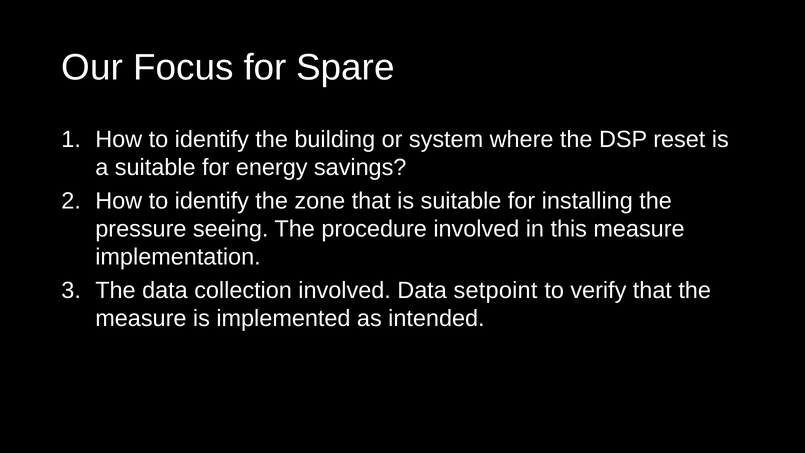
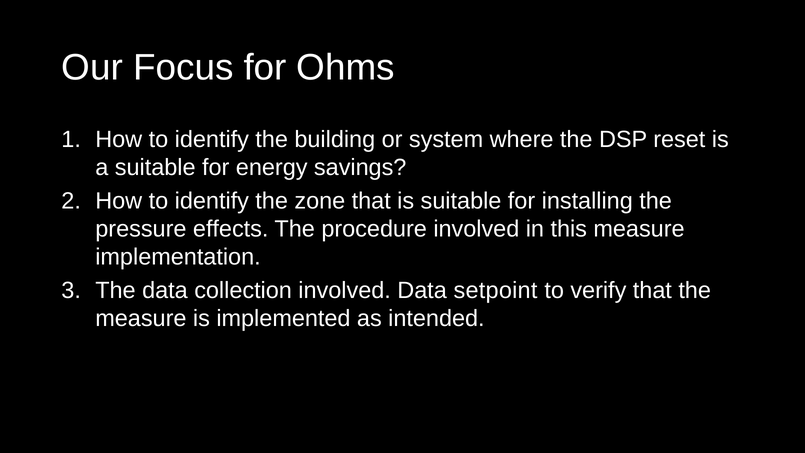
Spare: Spare -> Ohms (346, 68)
seeing: seeing -> effects (231, 229)
